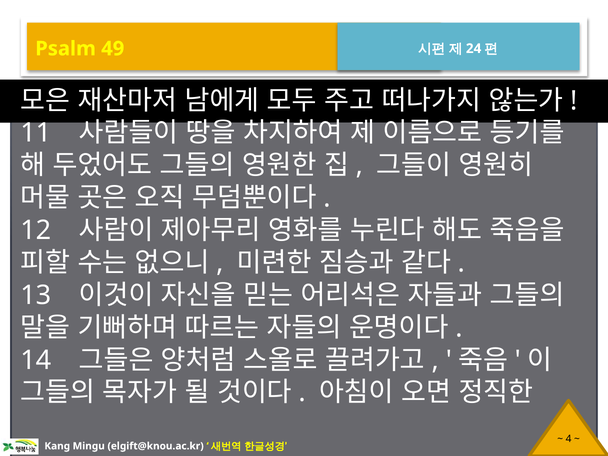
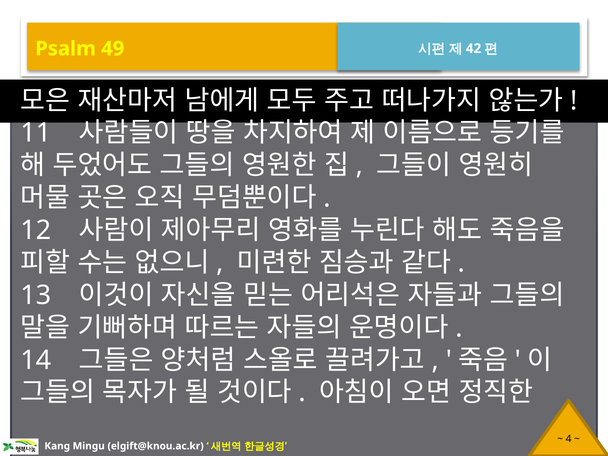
24: 24 -> 42 (474, 49)
